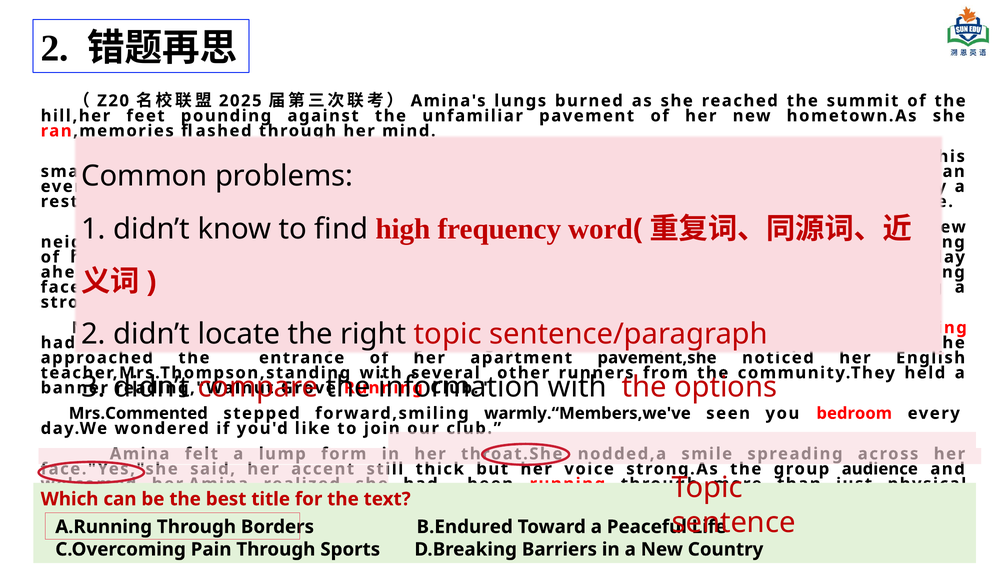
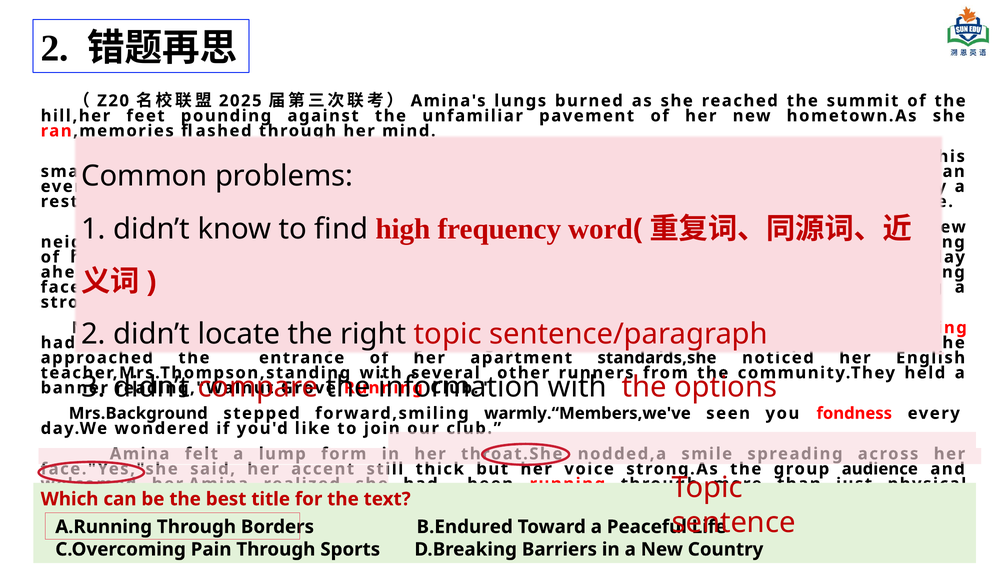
pavement,she: pavement,she -> standards,she (657, 358)
Mrs.Commented: Mrs.Commented -> Mrs.Background (138, 413)
bedroom: bedroom -> fondness (854, 413)
